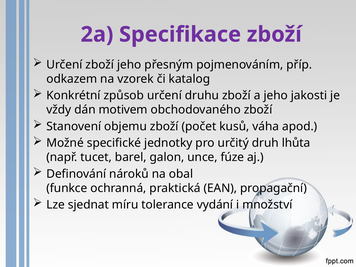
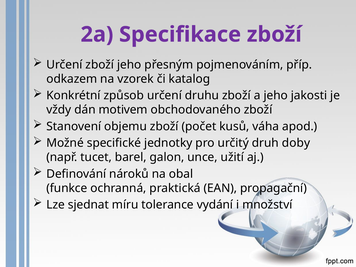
lhůta: lhůta -> doby (296, 143)
fúze: fúze -> užití (232, 157)
